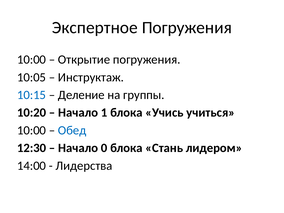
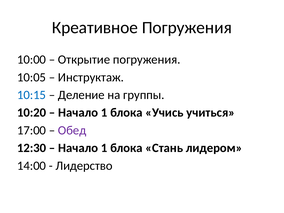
Экспертное: Экспертное -> Креативное (95, 27)
10:00: 10:00 -> 17:00 (32, 130)
Обед colour: blue -> purple (72, 130)
0: 0 -> 1 (104, 148)
Лидерства: Лидерства -> Лидерство (84, 166)
